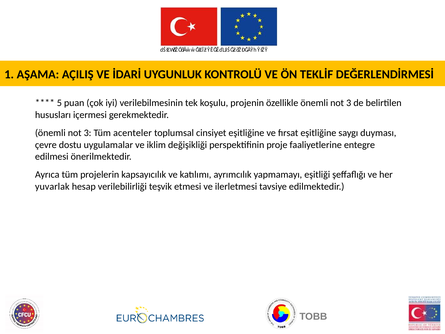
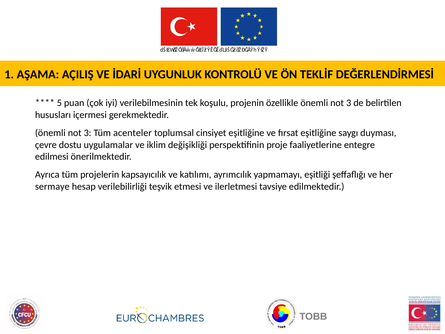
yuvarlak: yuvarlak -> sermaye (52, 186)
